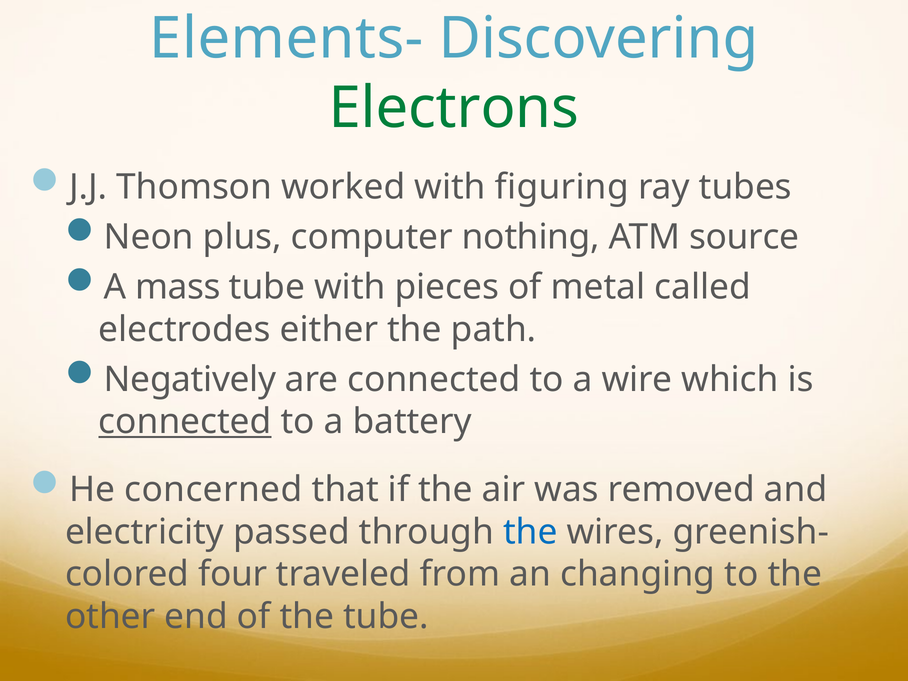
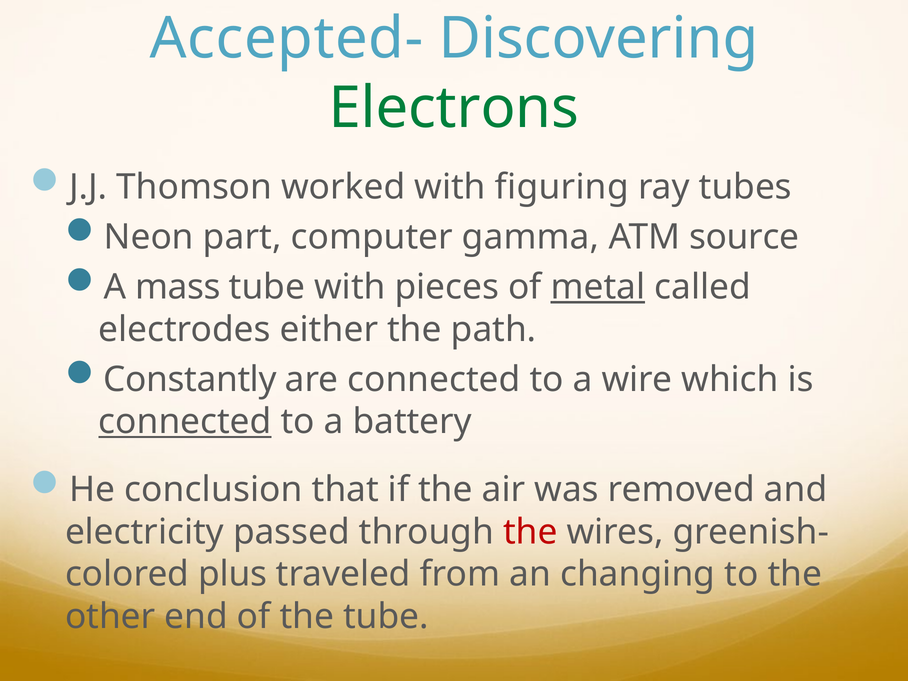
Elements-: Elements- -> Accepted- (286, 38)
plus: plus -> part (242, 237)
nothing: nothing -> gamma (531, 237)
metal underline: none -> present (598, 287)
Negatively: Negatively -> Constantly (190, 379)
concerned: concerned -> conclusion (213, 489)
the colour: blue -> red (530, 532)
four: four -> plus (233, 574)
